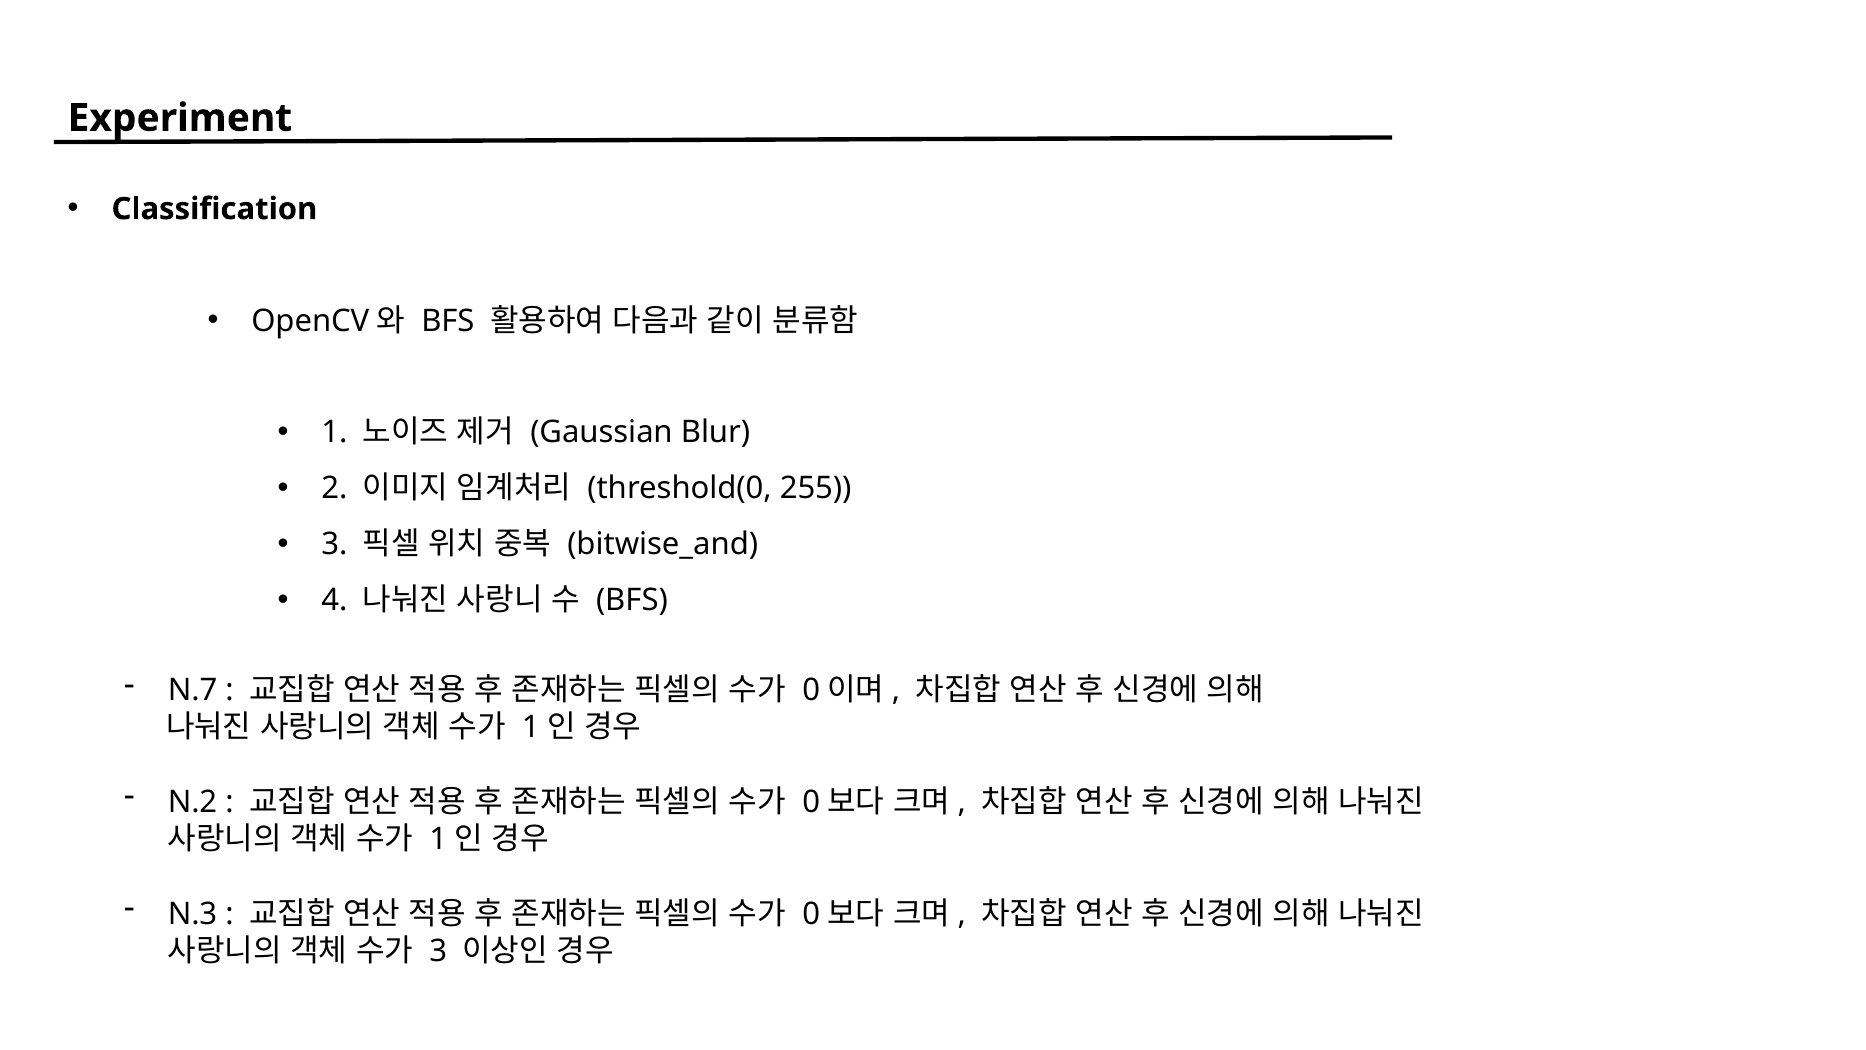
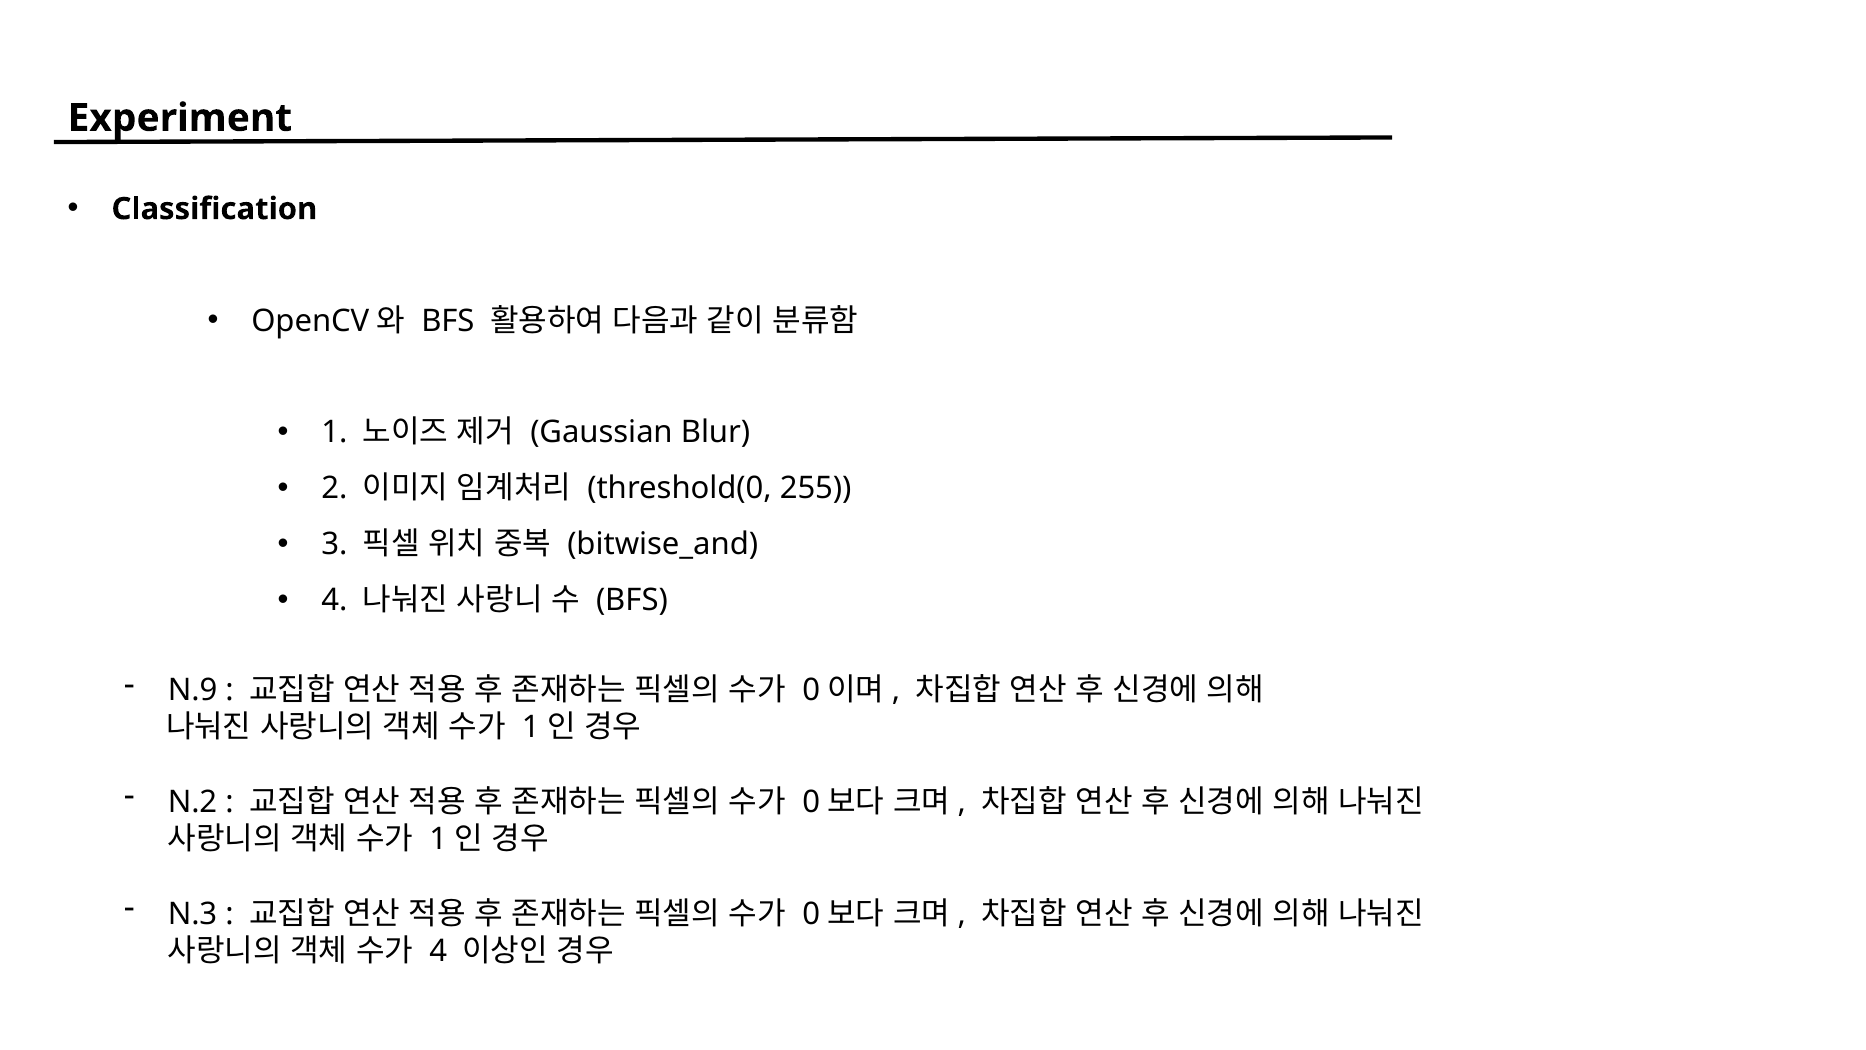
N.7: N.7 -> N.9 (193, 690)
3: 3 -> 4 (438, 951)
